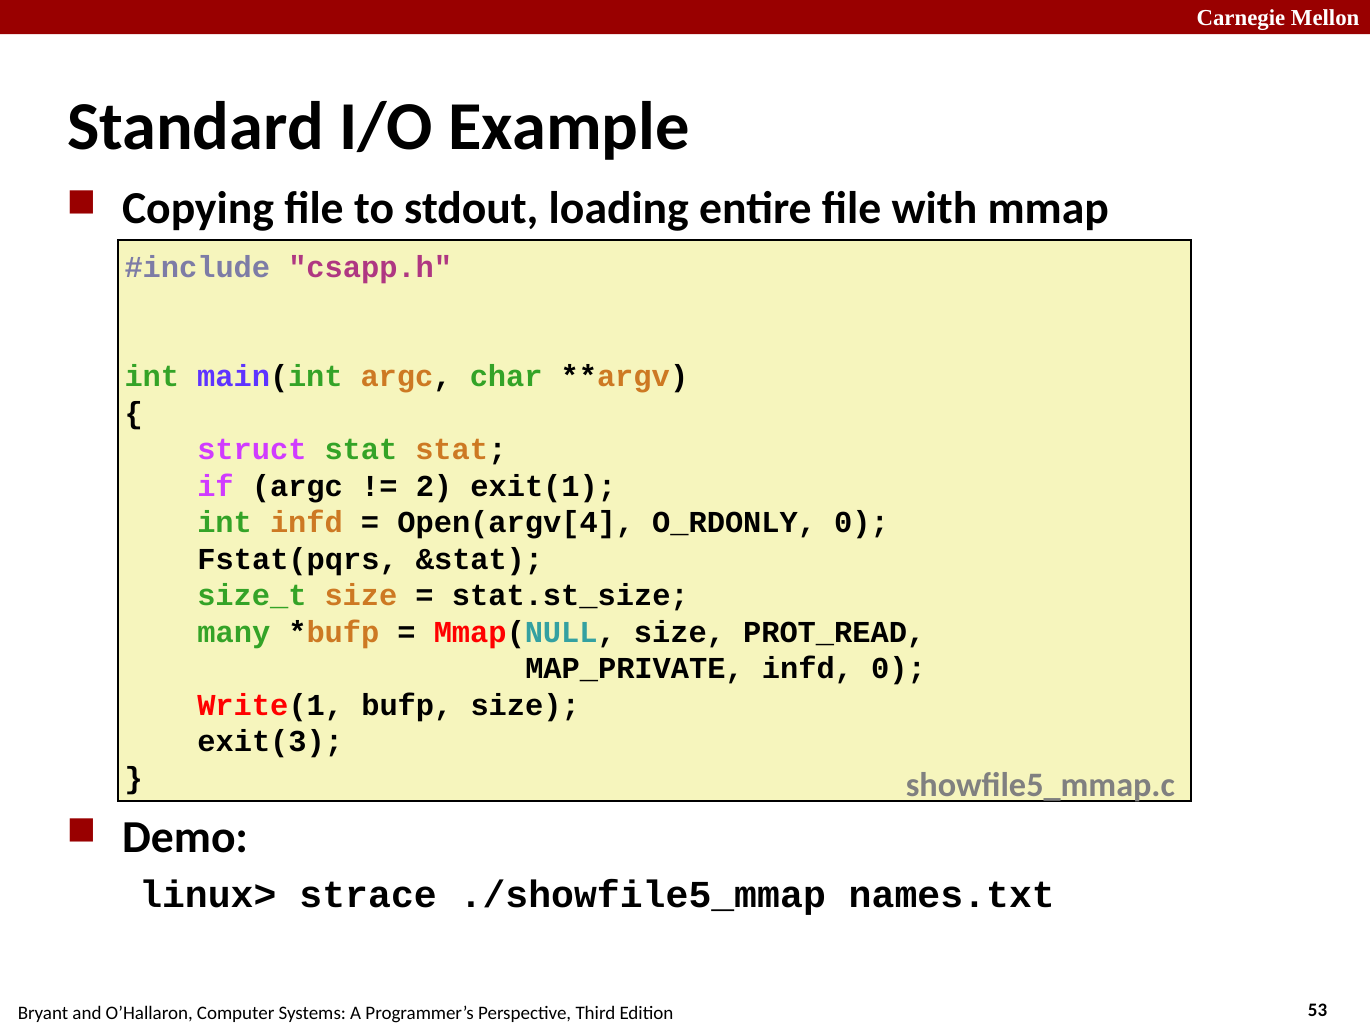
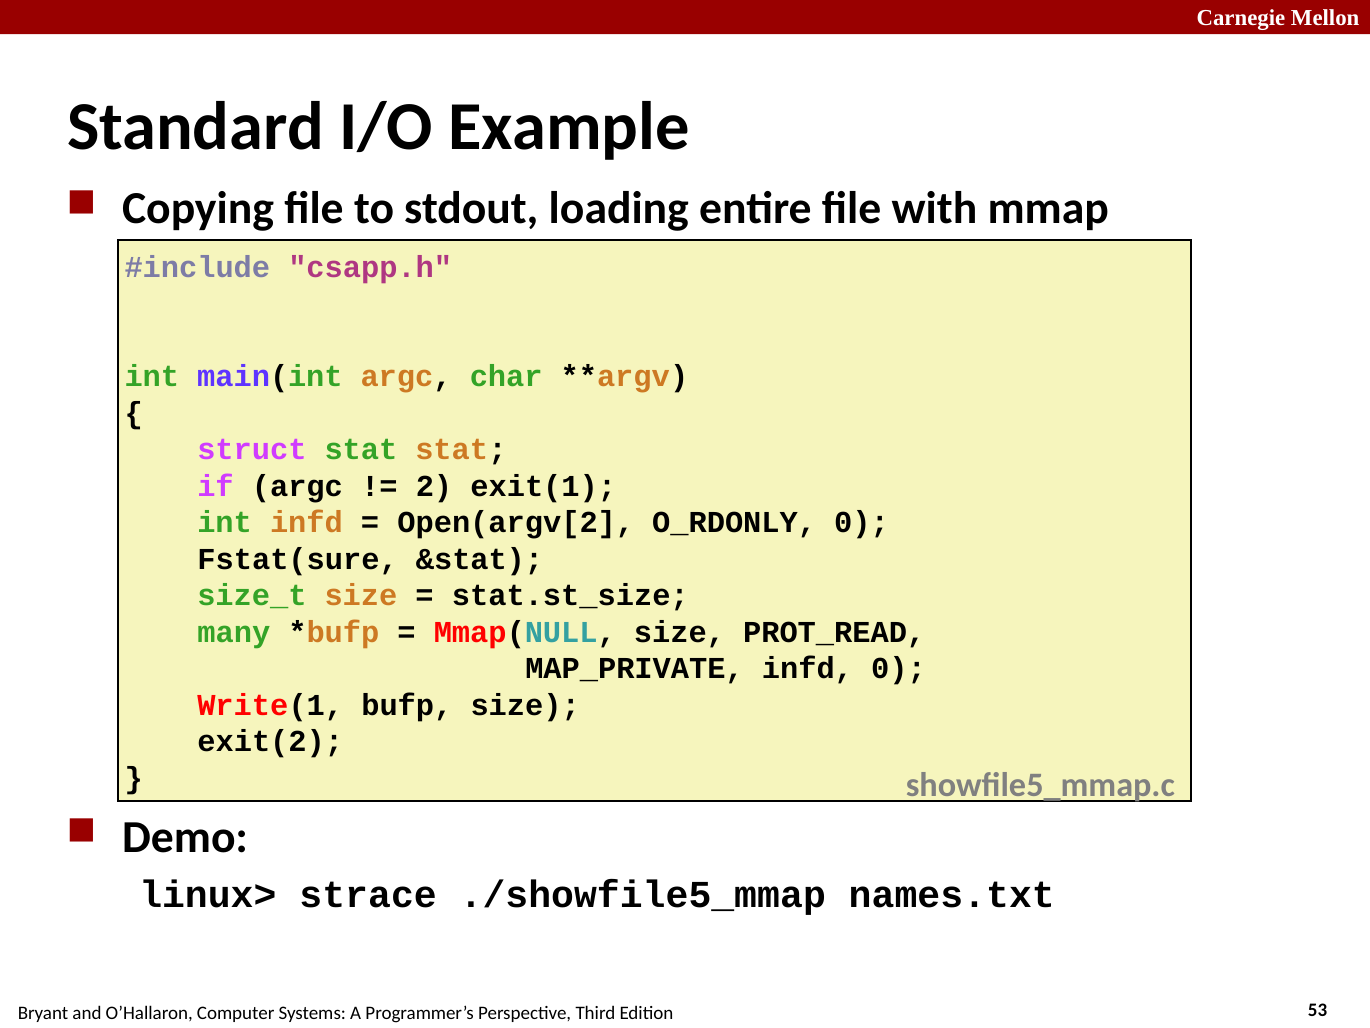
Open(argv[4: Open(argv[4 -> Open(argv[2 (516, 522)
Fstat(pqrs: Fstat(pqrs -> Fstat(sure (298, 559)
exit(3: exit(3 -> exit(2 (270, 742)
